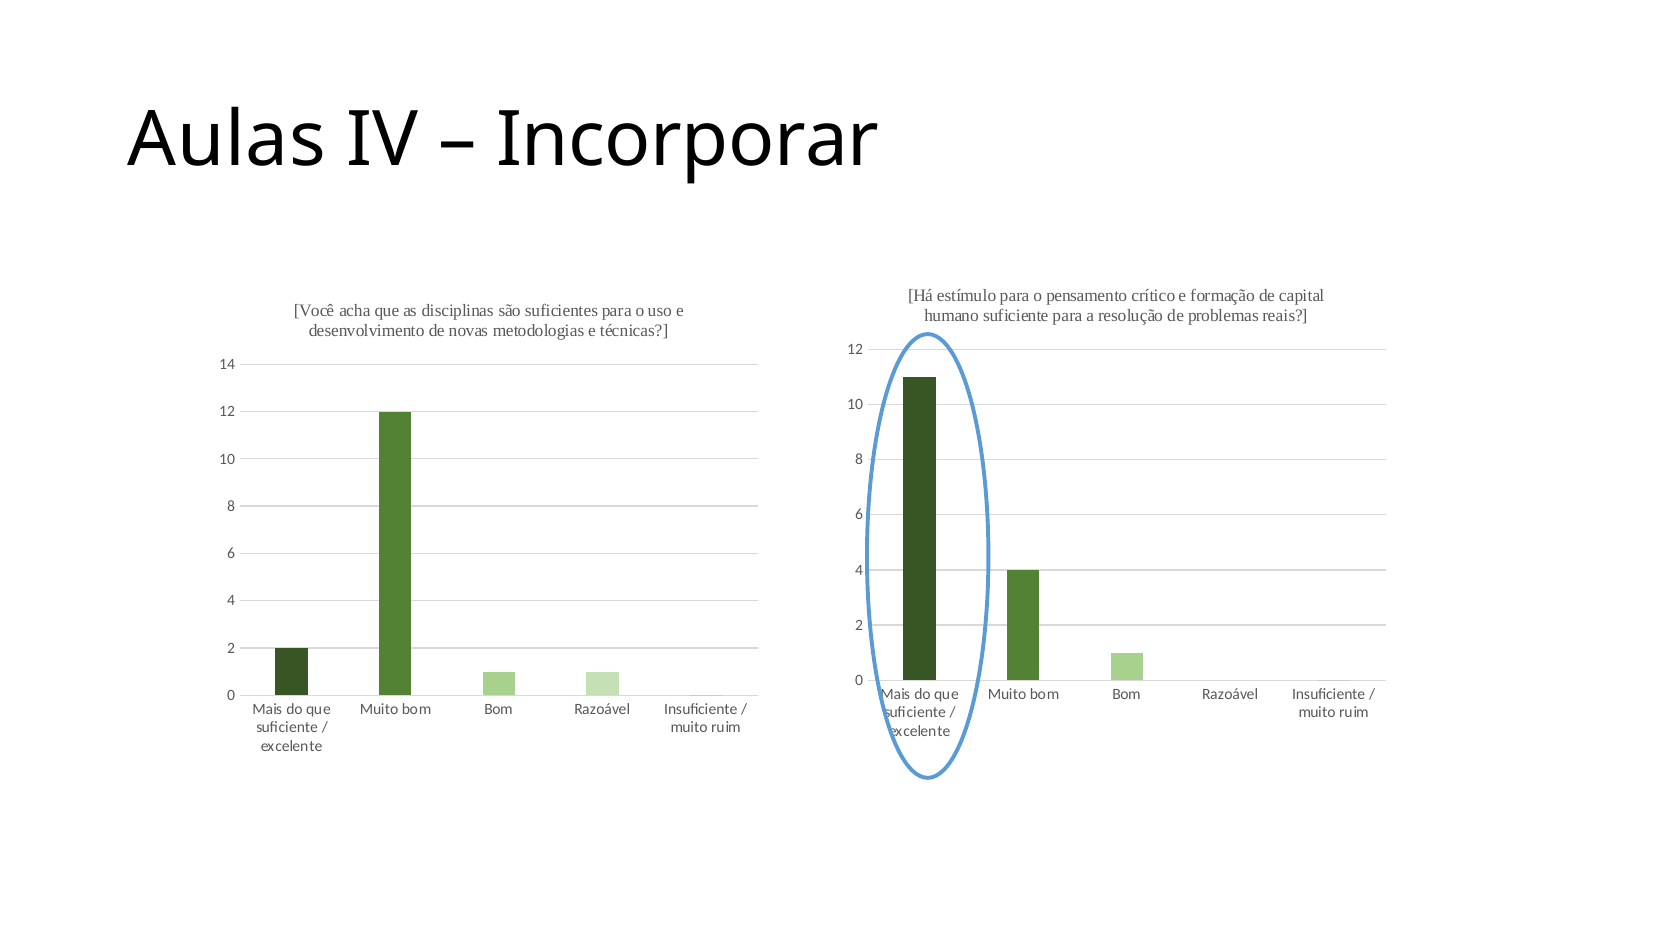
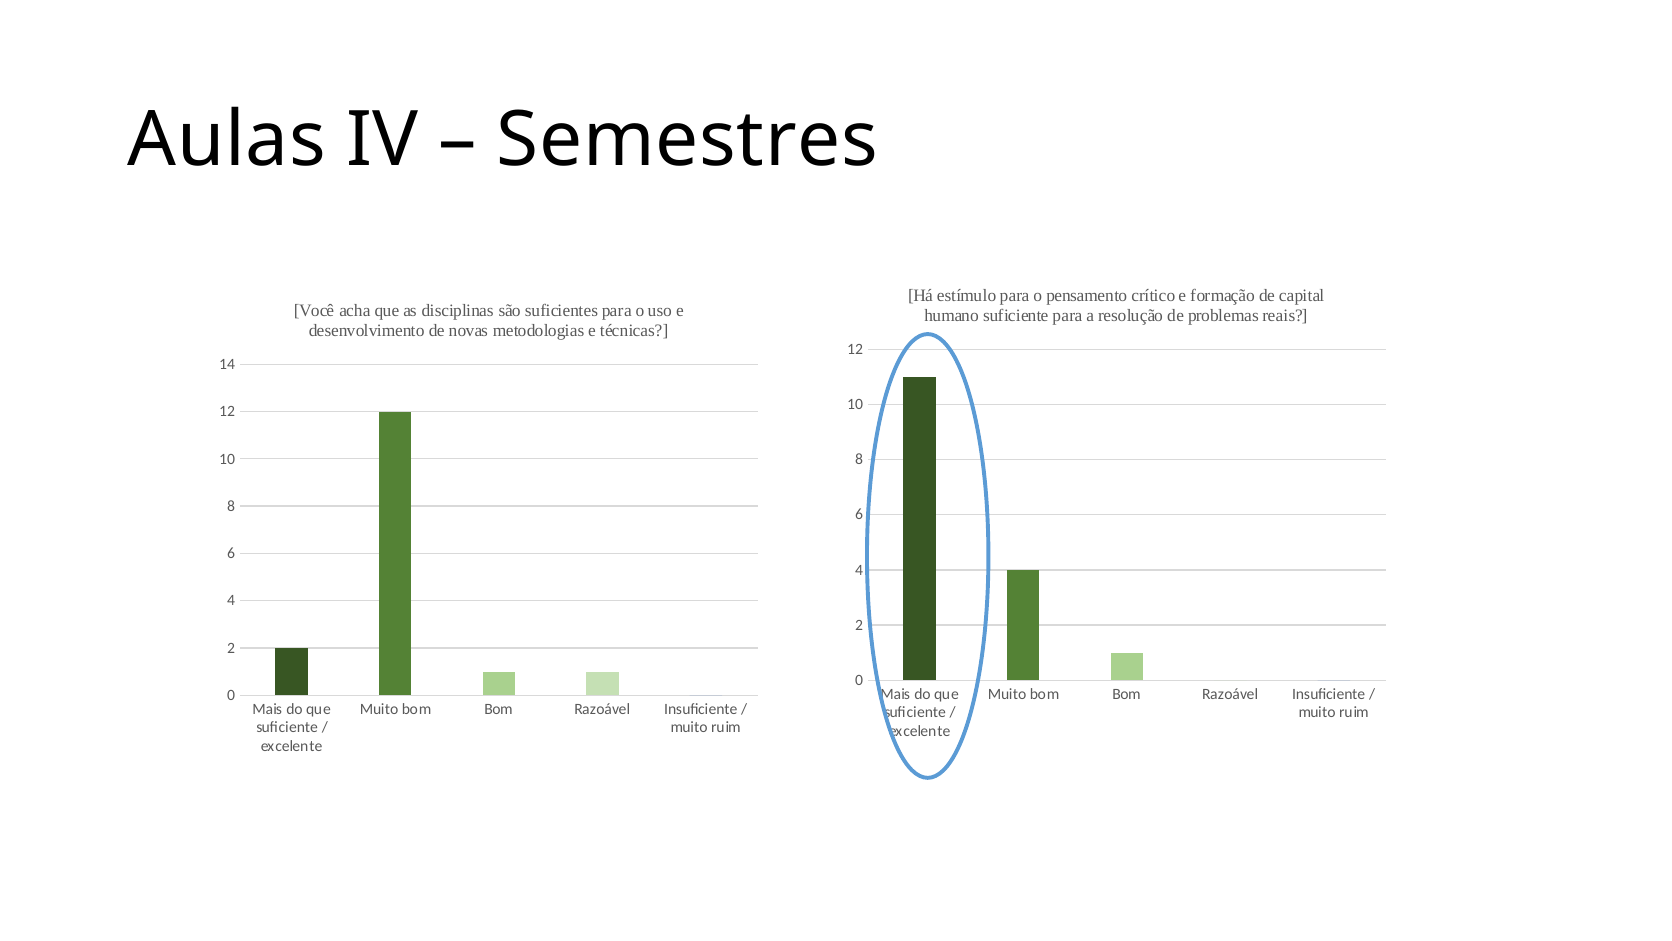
Incorporar: Incorporar -> Semestres (687, 140)
